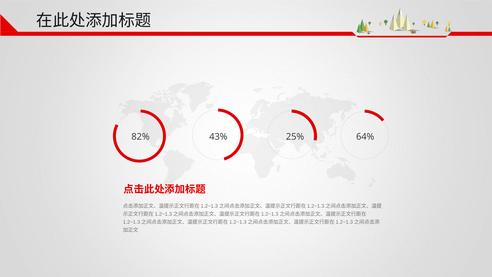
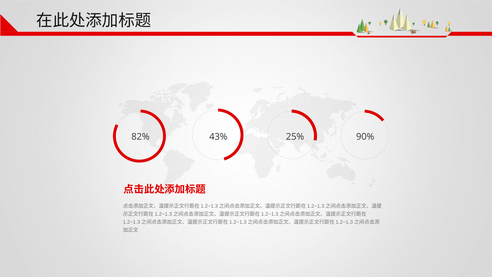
64%: 64% -> 90% (365, 137)
